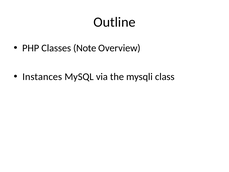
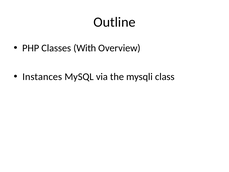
Note: Note -> With (85, 48)
